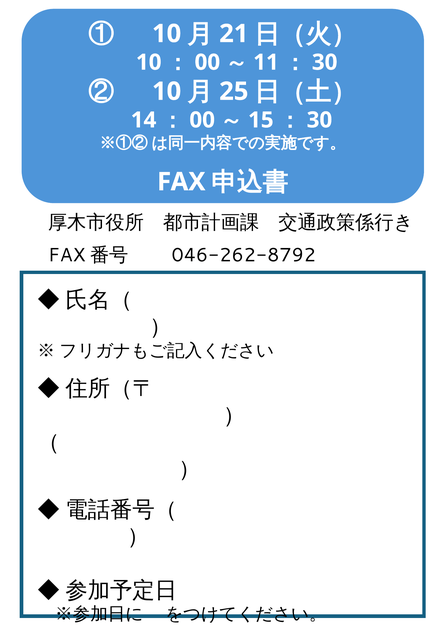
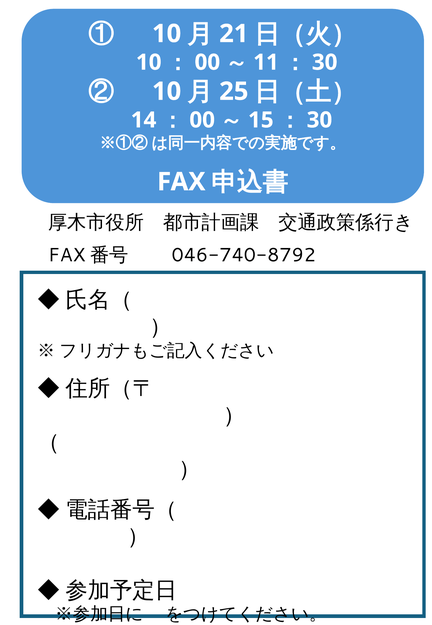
046-262-8792: 046-262-8792 -> 046-740-8792 (244, 255)
